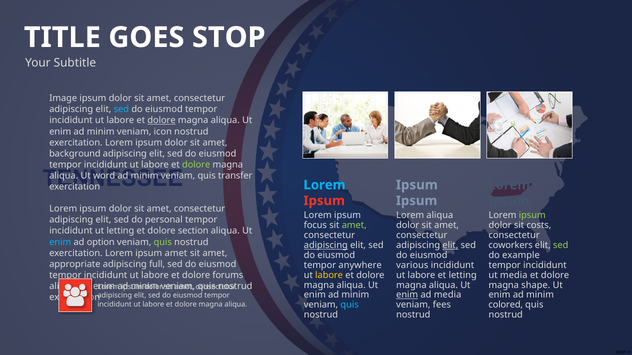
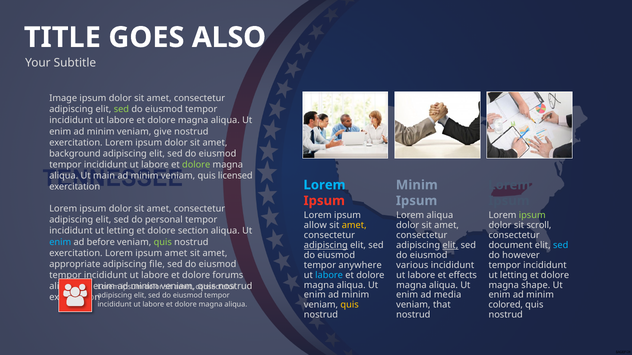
STOP: STOP -> ALSO (229, 38)
sed colour: light blue -> light green (121, 110)
dolore underline: present -> none (162, 121)
icon: icon -> give (163, 132)
word: word -> main (104, 176)
transfer: transfer -> licensed (235, 176)
Ipsum: Ipsum -> Minim (417, 185)
focus: focus -> allow (315, 226)
amet colour: light green -> yellow (354, 226)
costs: costs -> scroll (539, 226)
option: option -> before (101, 242)
coworkers: coworkers -> document (511, 246)
sed colour: light green -> light blue (561, 246)
example: example -> however (521, 255)
full: full -> file (157, 264)
labore colour: yellow -> light blue (329, 275)
et letting: letting -> effects (463, 275)
media: media -> letting (514, 275)
enim underline: present -> none (407, 295)
quis colour: light blue -> yellow (350, 305)
fees: fees -> that (442, 305)
